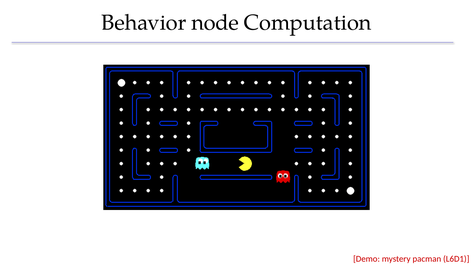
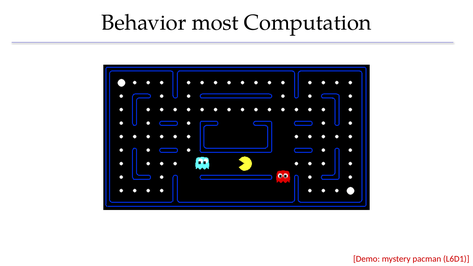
node: node -> most (215, 23)
